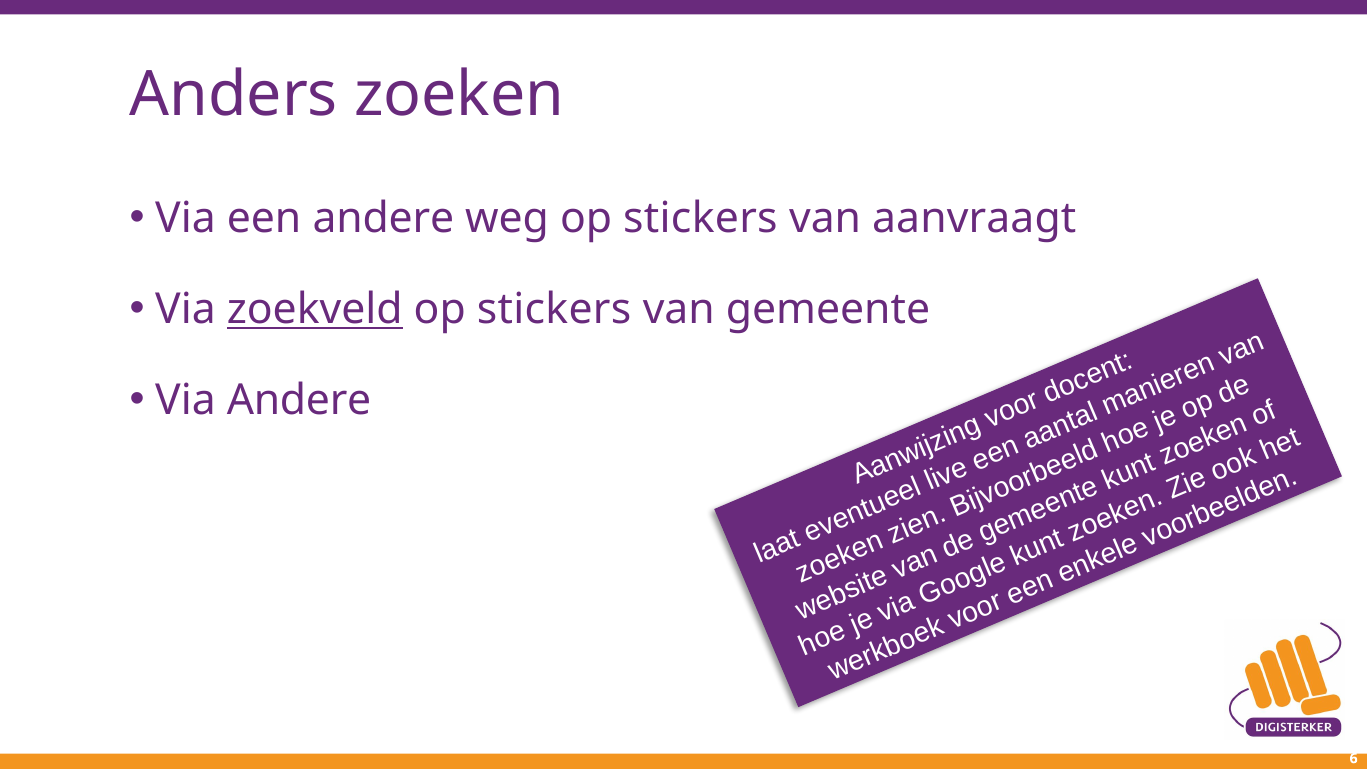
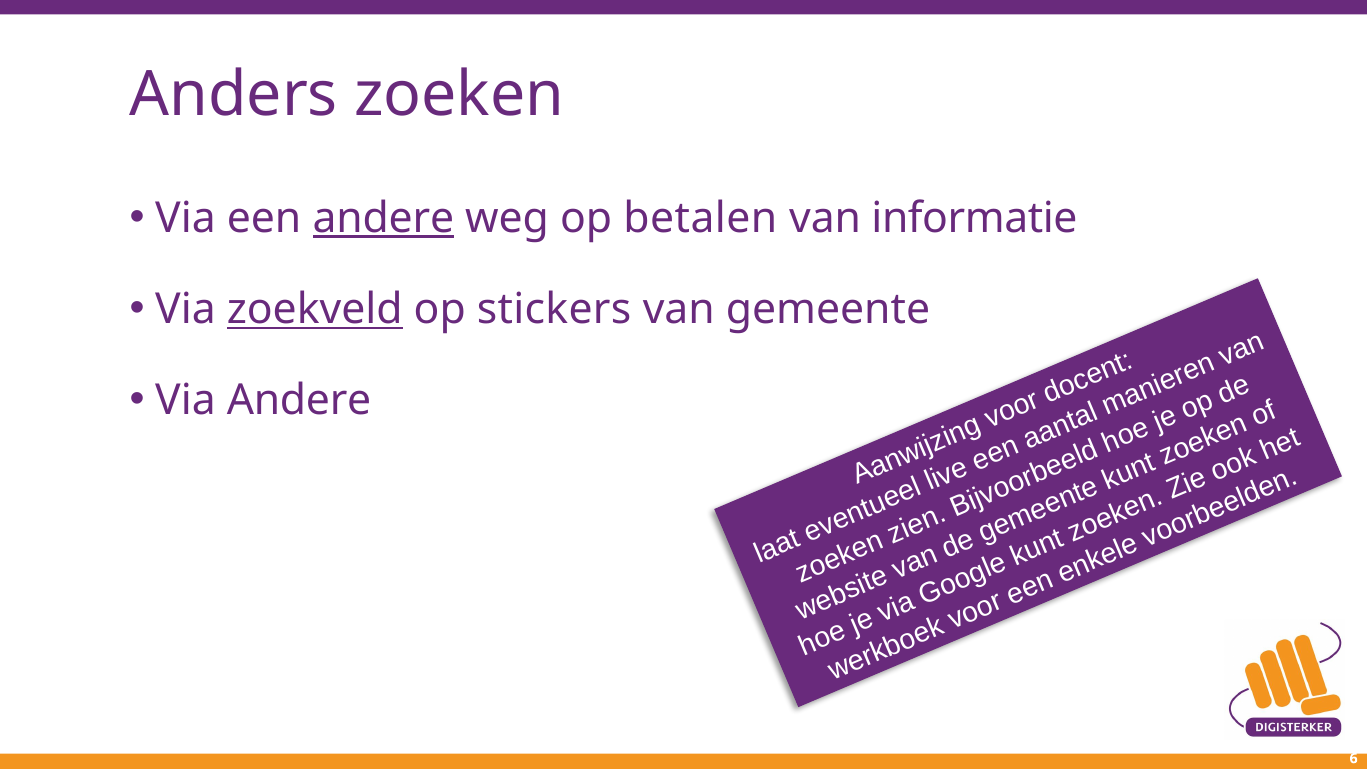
andere underline: none -> present (383, 218)
weg op stickers: stickers -> betalen (700, 218)
aanvraagt: aanvraagt -> informatie (974, 218)
